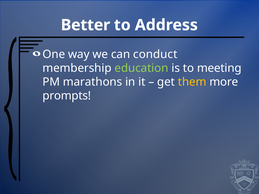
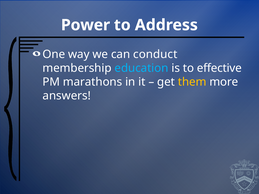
Better: Better -> Power (85, 25)
education colour: light green -> light blue (141, 68)
meeting: meeting -> effective (219, 68)
prompts: prompts -> answers (67, 96)
